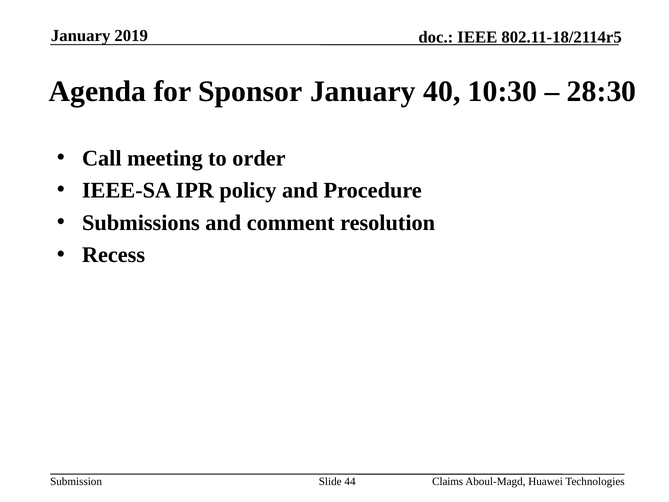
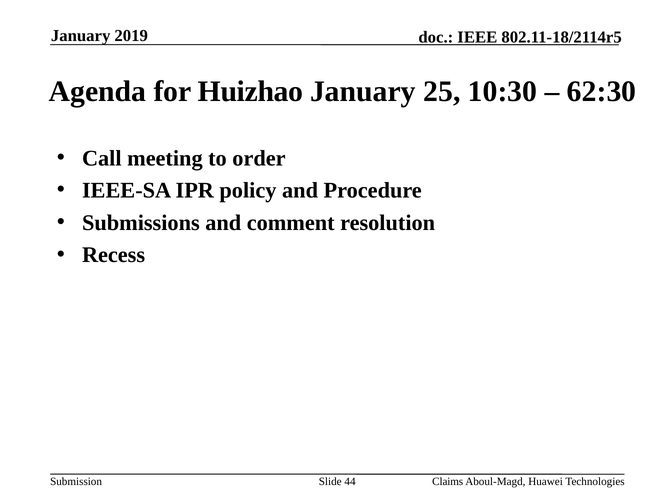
Sponsor: Sponsor -> Huizhao (250, 91)
40: 40 -> 25 (442, 91)
28:30: 28:30 -> 62:30 (602, 91)
